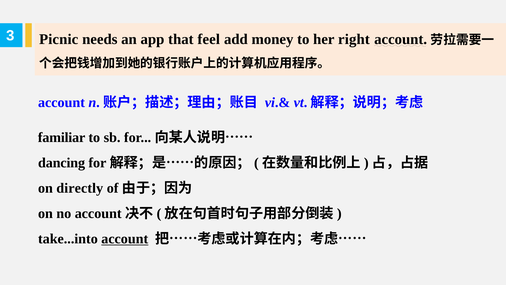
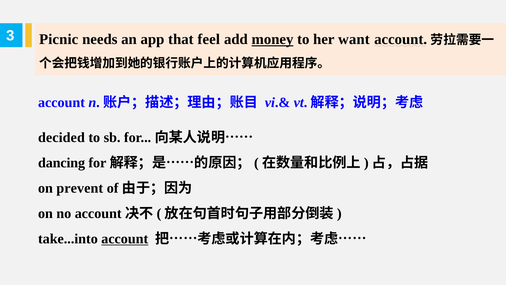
money underline: none -> present (272, 39)
right: right -> want (354, 39)
familiar: familiar -> decided (61, 137)
directly: directly -> prevent (80, 188)
